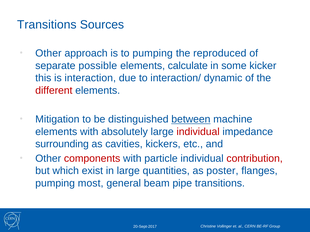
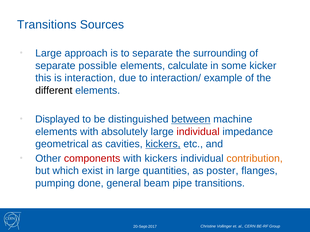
Other: Other -> Large (48, 53)
to pumping: pumping -> separate (153, 53)
reproduced: reproduced -> surrounding (220, 53)
dynamic: dynamic -> example (223, 78)
different colour: red -> black (54, 91)
Mitigation: Mitigation -> Displayed (57, 120)
surrounding: surrounding -> geometrical (62, 144)
kickers underline: none -> present (163, 144)
with particle: particle -> kickers (161, 159)
contribution colour: red -> orange (255, 159)
most: most -> done (91, 184)
